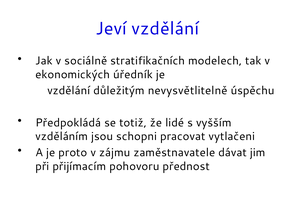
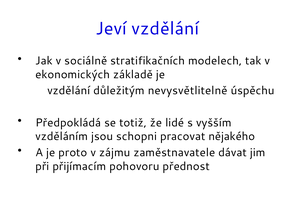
úředník: úředník -> základě (133, 75)
vytlačeni: vytlačeni -> nějakého (232, 137)
